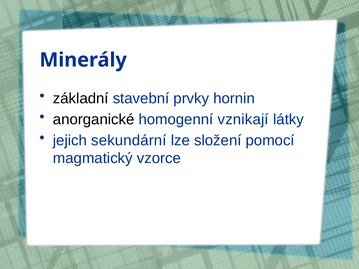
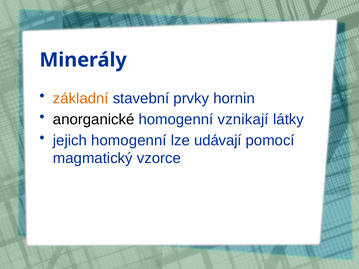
základní colour: black -> orange (81, 99)
jejich sekundární: sekundární -> homogenní (129, 140)
složení: složení -> udávají (218, 140)
